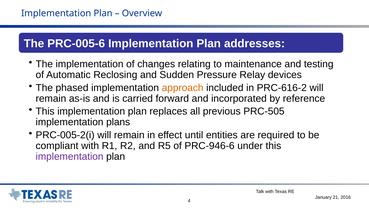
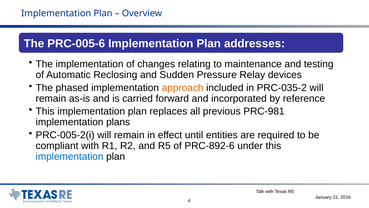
PRC‐616‐2: PRC‐616‐2 -> PRC‐035‐2 (282, 88)
PRC-505: PRC-505 -> PRC-981 (264, 111)
PRC‐946‐6: PRC‐946‐6 -> PRC‐892‐6 (210, 145)
implementation colour: purple -> blue (70, 156)
